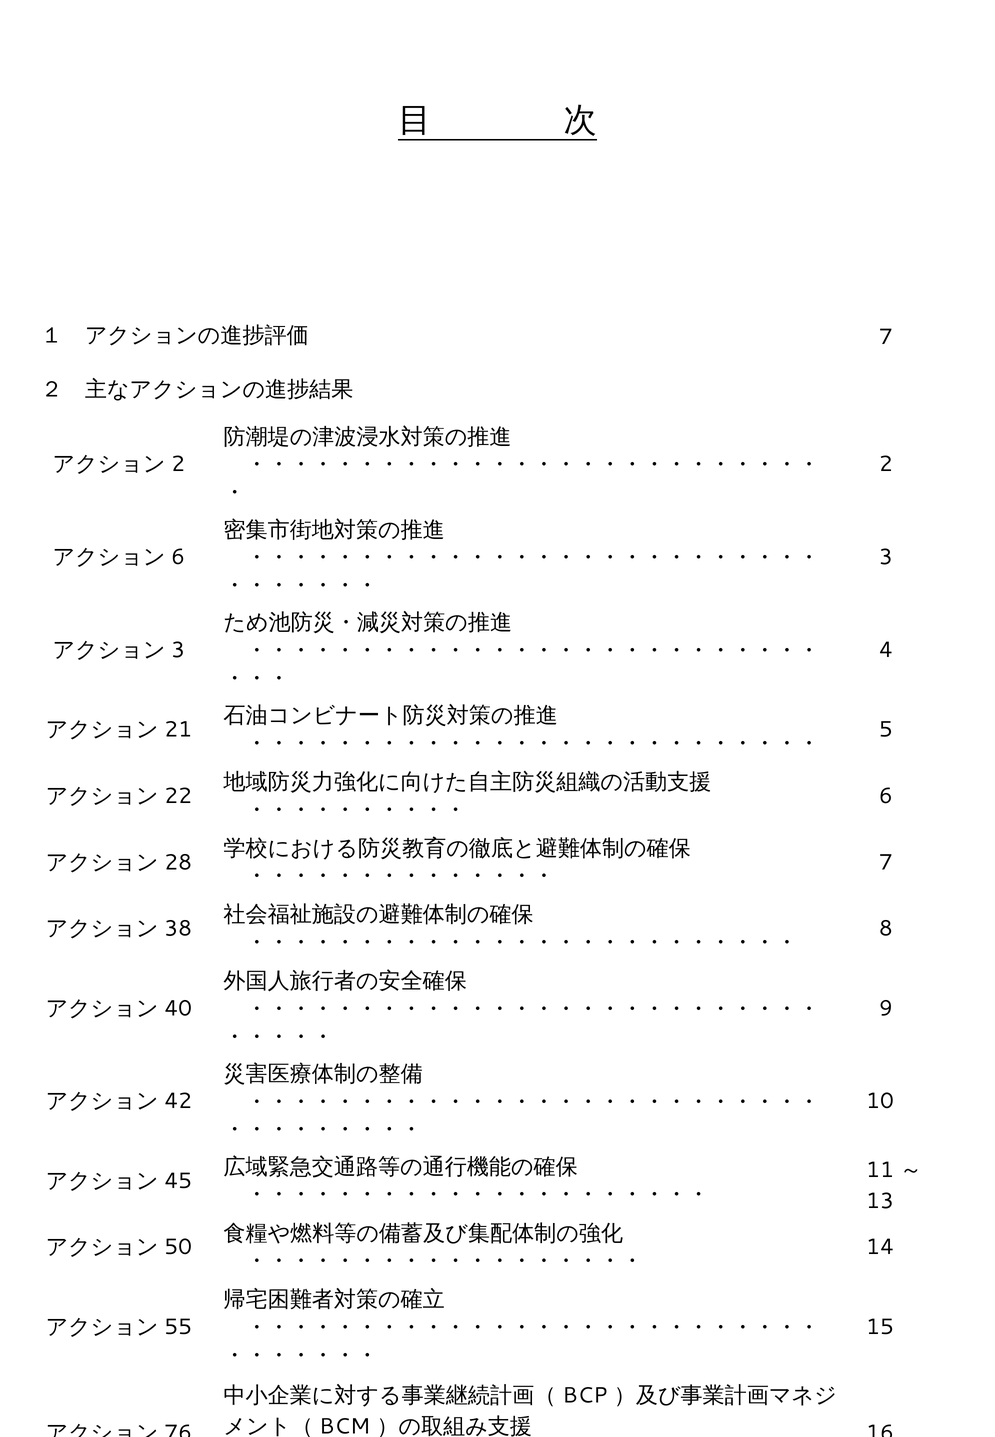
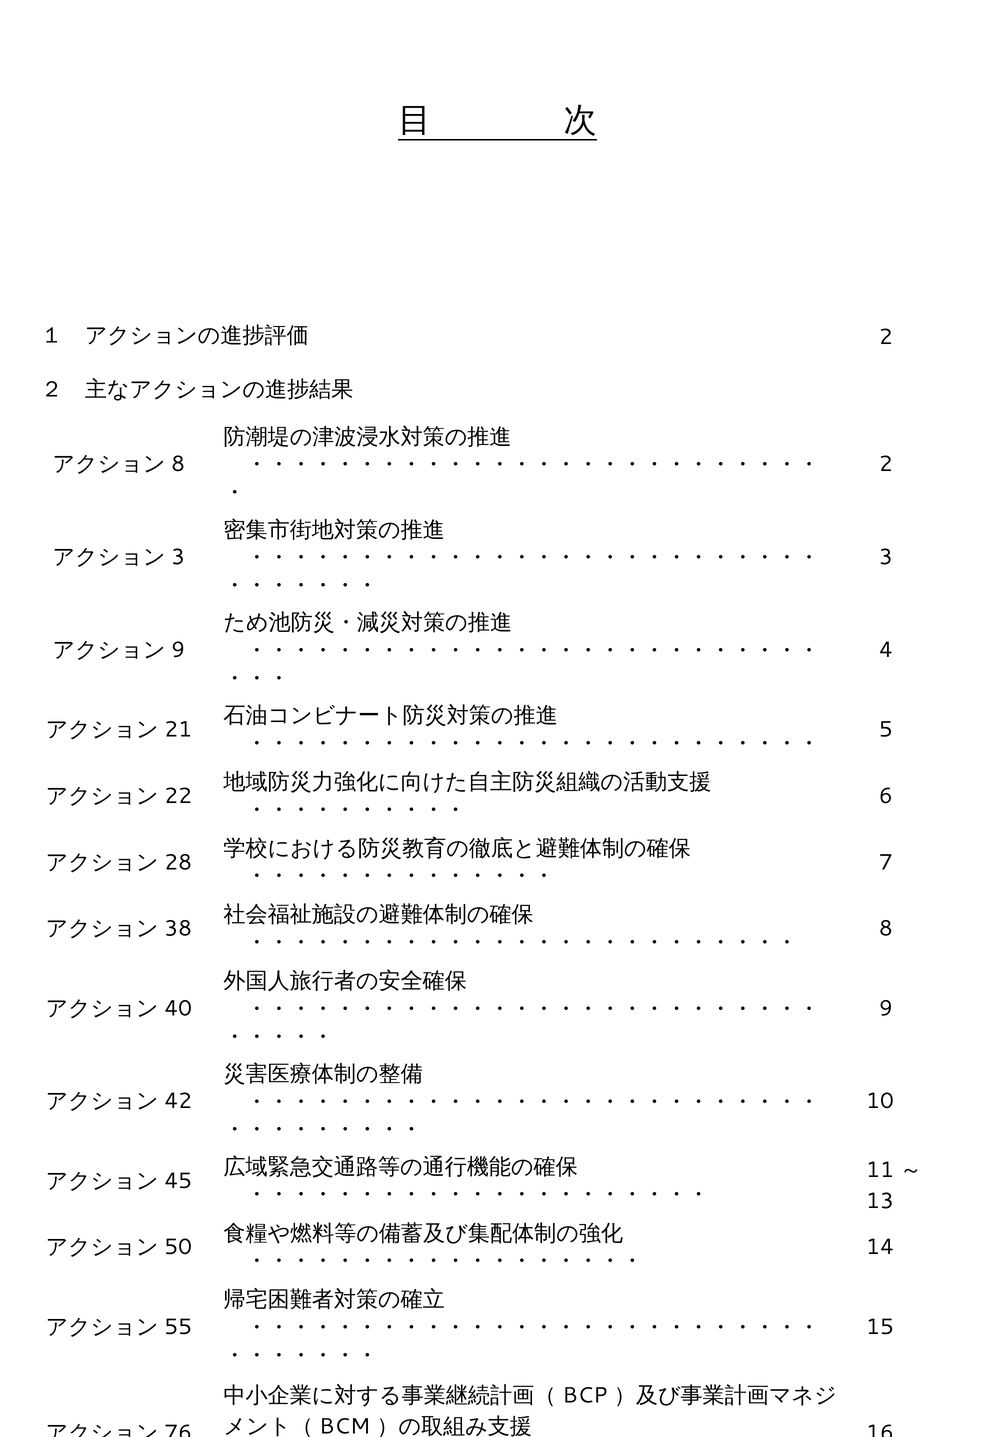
7: 7 -> 2 (886, 337)
2: 2 -> 8 (178, 464)
6: 6 -> 3 (178, 557)
3: 3 -> 9 (178, 650)
